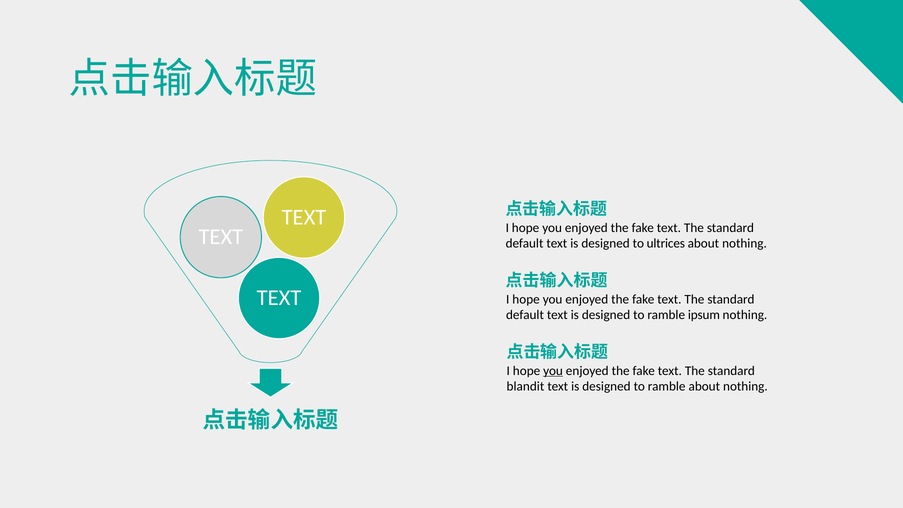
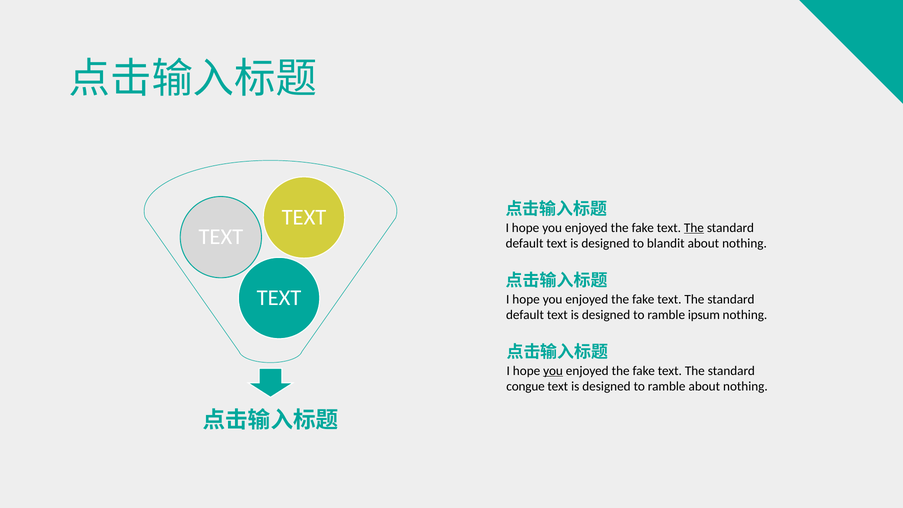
The underline: none -> present (694, 228)
ultrices: ultrices -> blandit (666, 243)
blandit: blandit -> congue (526, 386)
